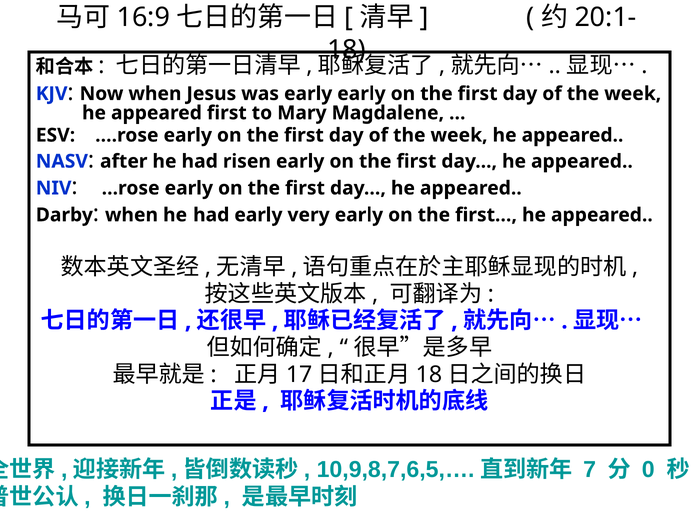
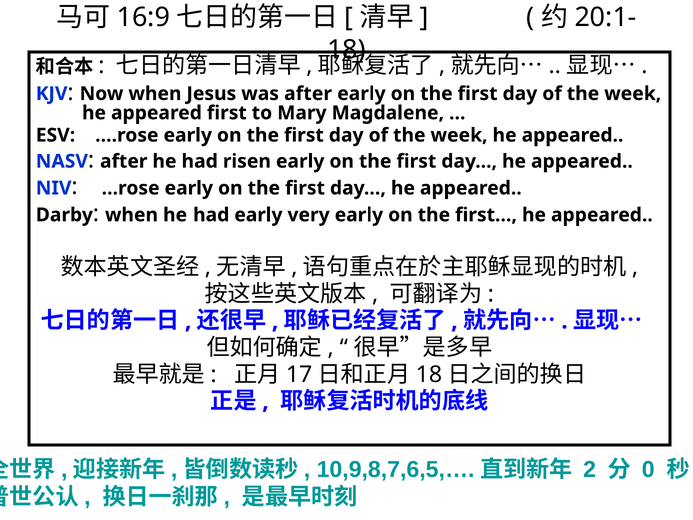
was early: early -> after (308, 94)
7: 7 -> 2 (590, 469)
